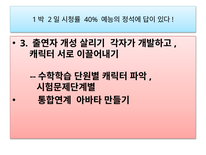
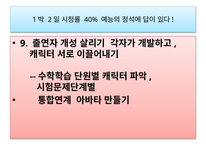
3: 3 -> 9 (24, 43)
